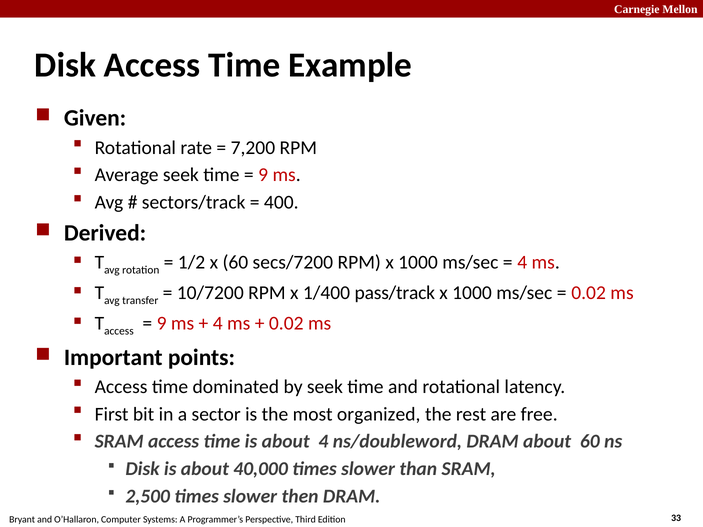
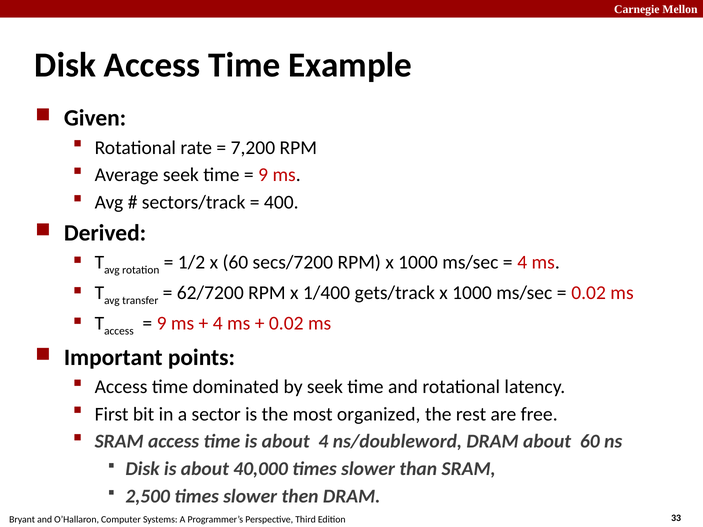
10/7200: 10/7200 -> 62/7200 (210, 293)
pass/track: pass/track -> gets/track (395, 293)
